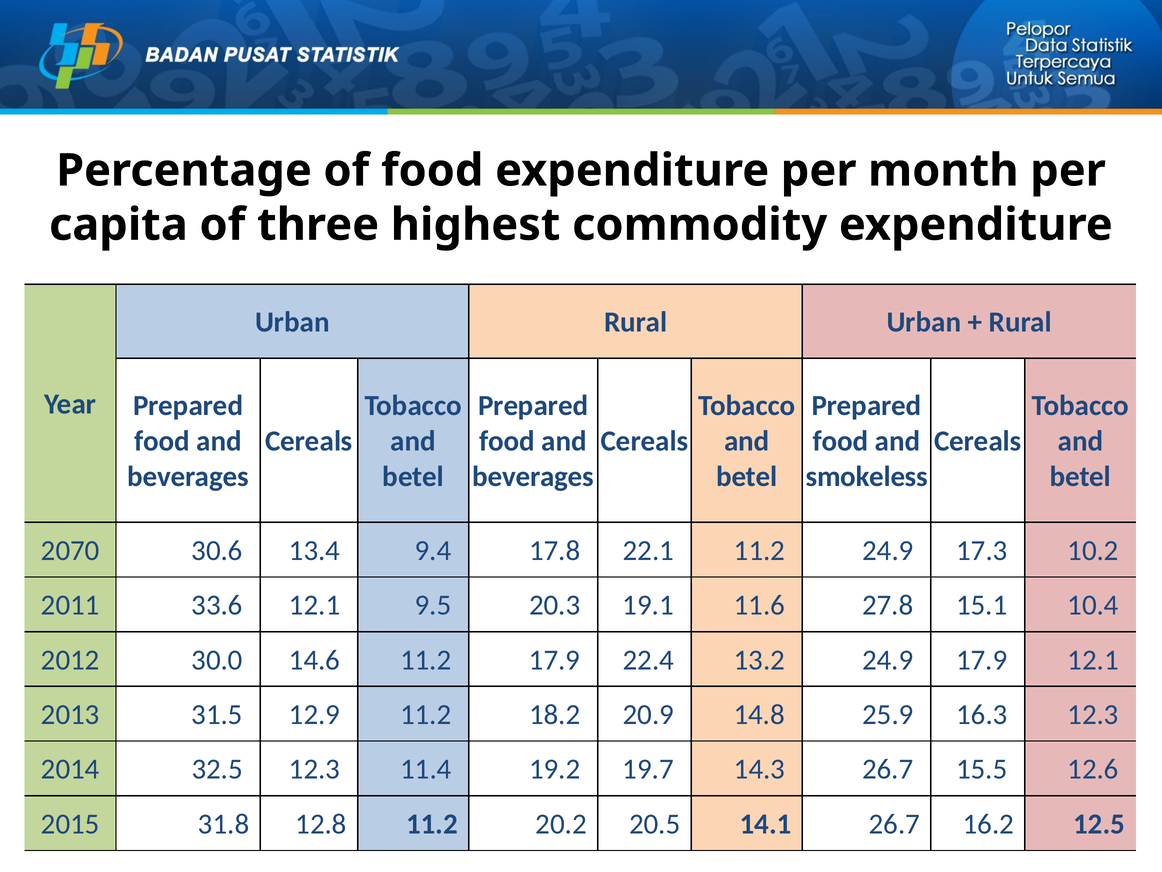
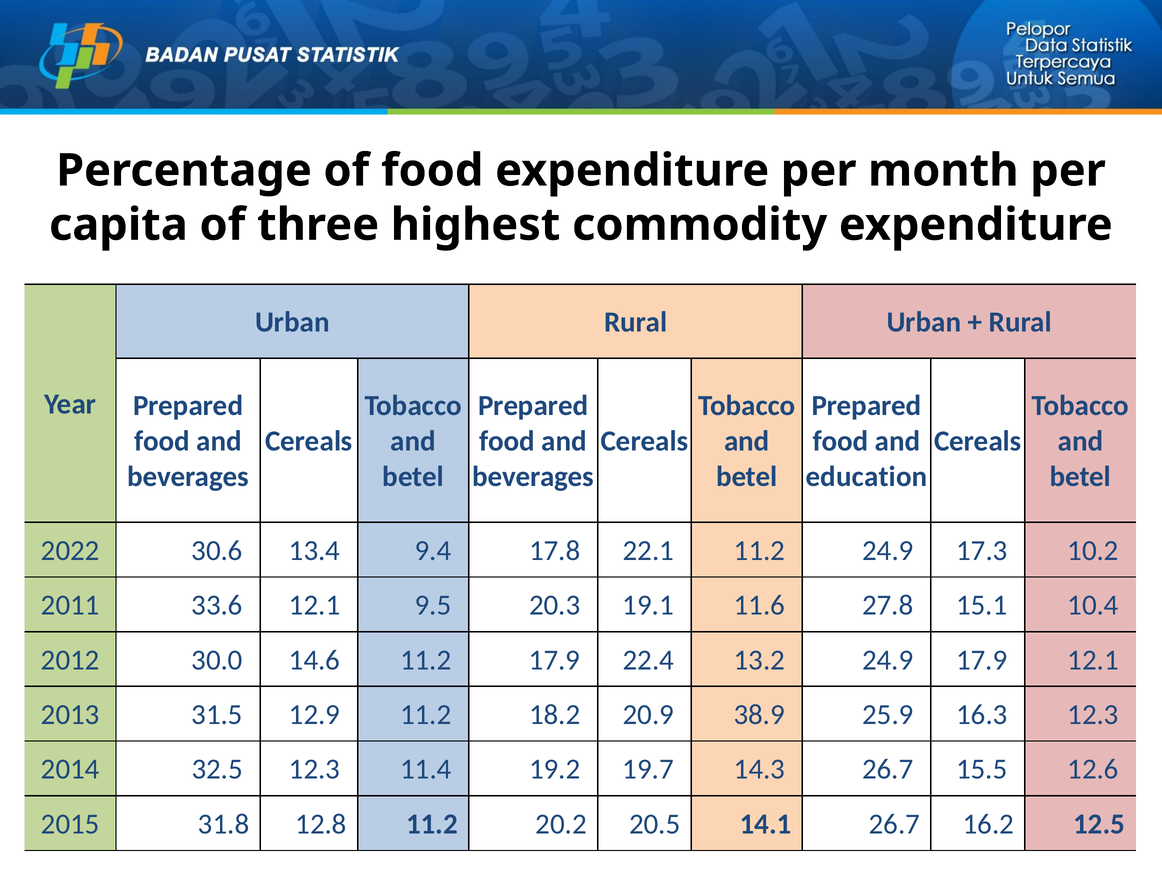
smokeless: smokeless -> education (867, 476)
2070: 2070 -> 2022 (70, 550)
14.8: 14.8 -> 38.9 (759, 714)
